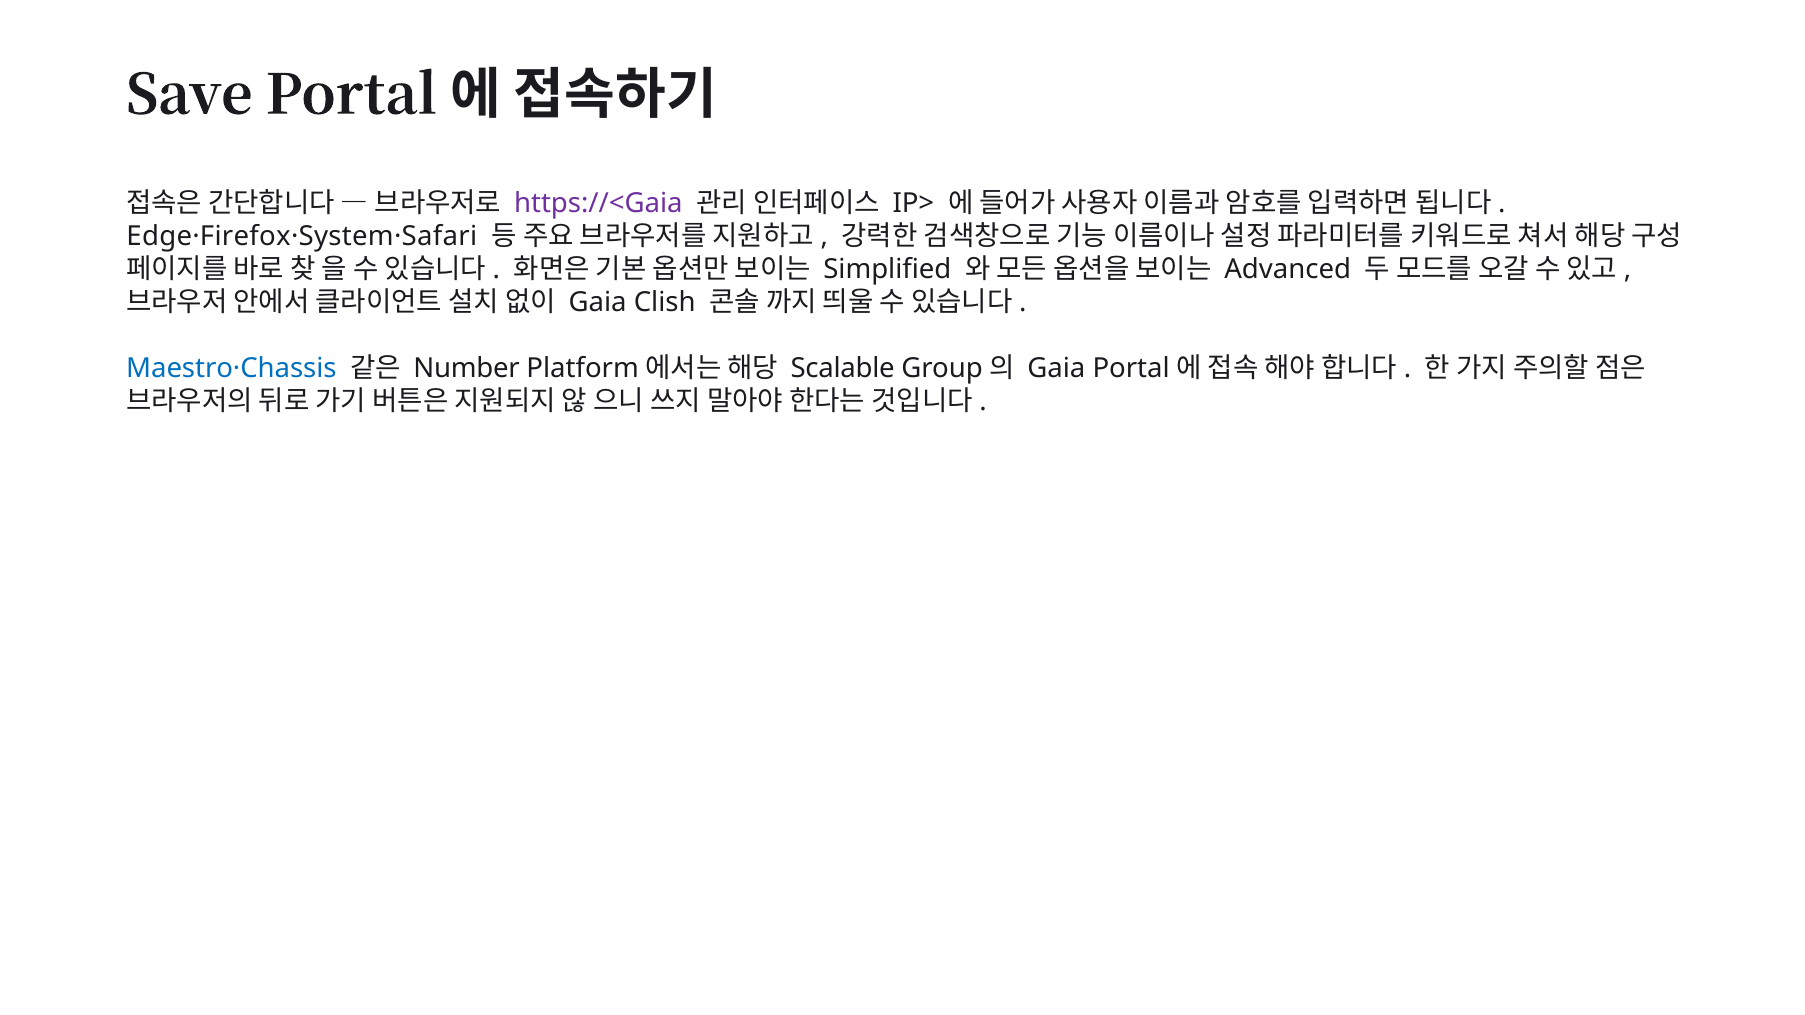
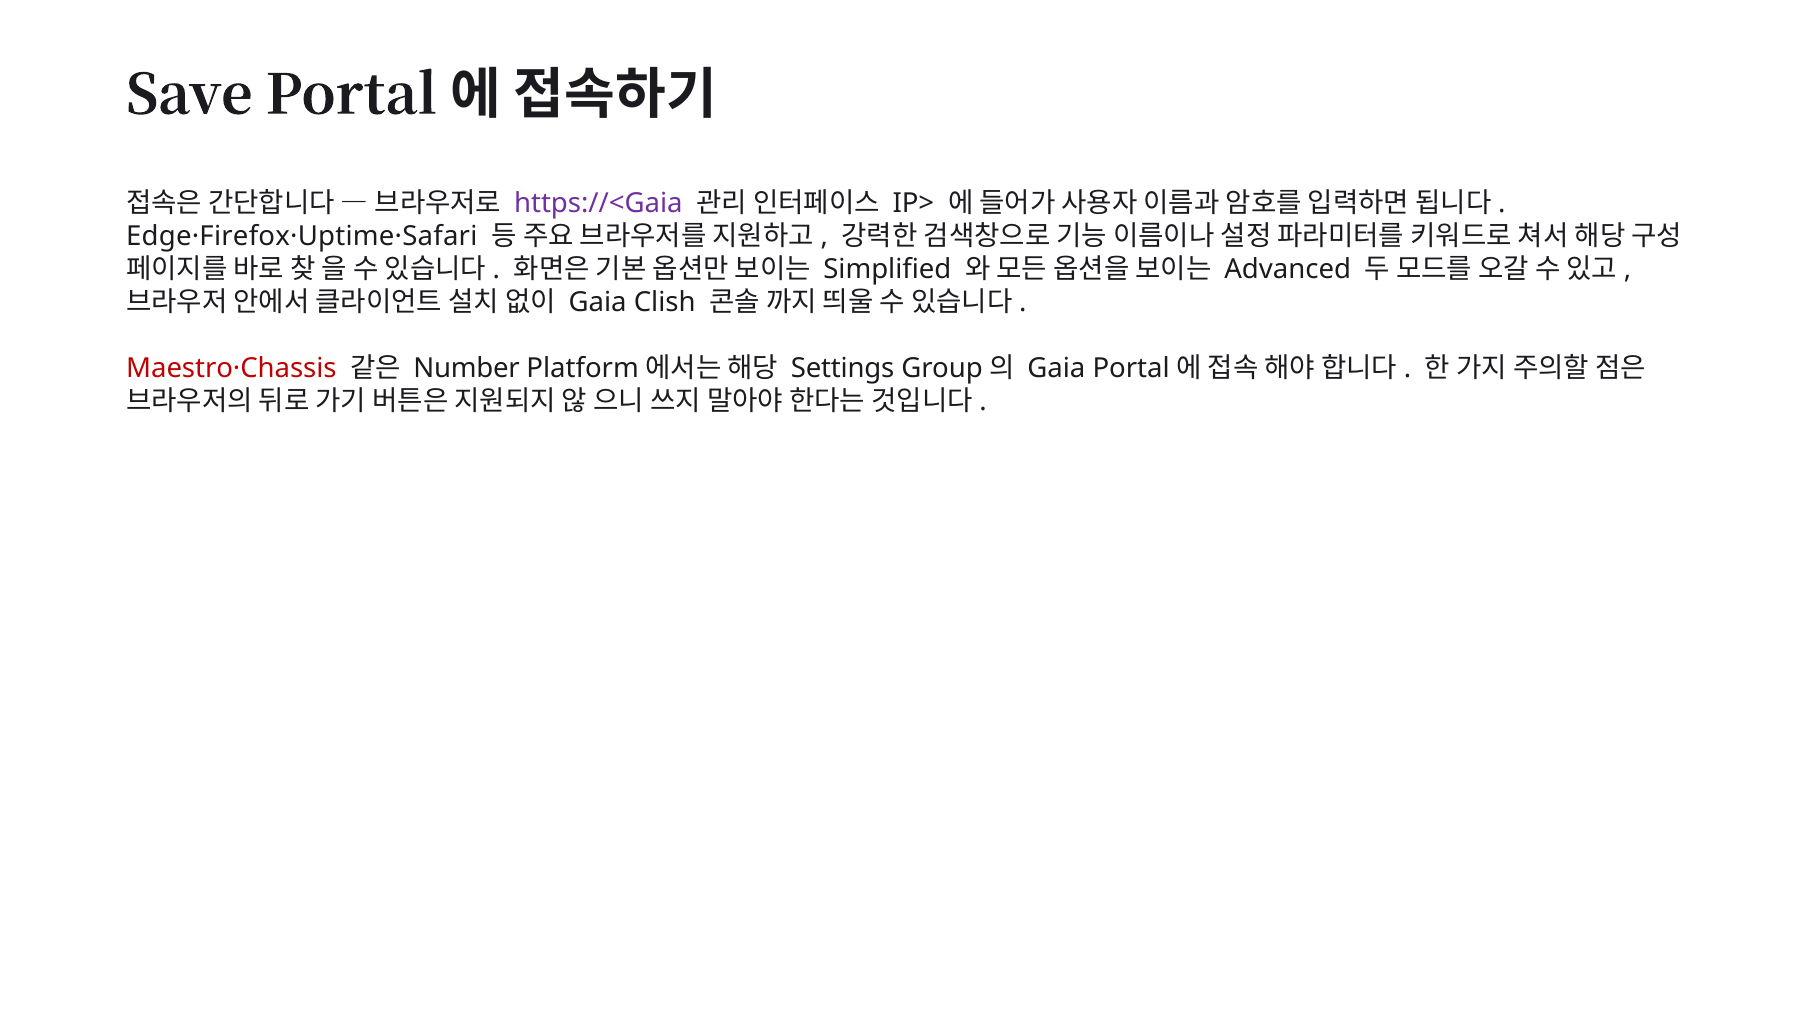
Edge·Firefox·System·Safari: Edge·Firefox·System·Safari -> Edge·Firefox·Uptime·Safari (302, 236)
Maestro·Chassis colour: blue -> red (231, 369)
Scalable: Scalable -> Settings (843, 369)
